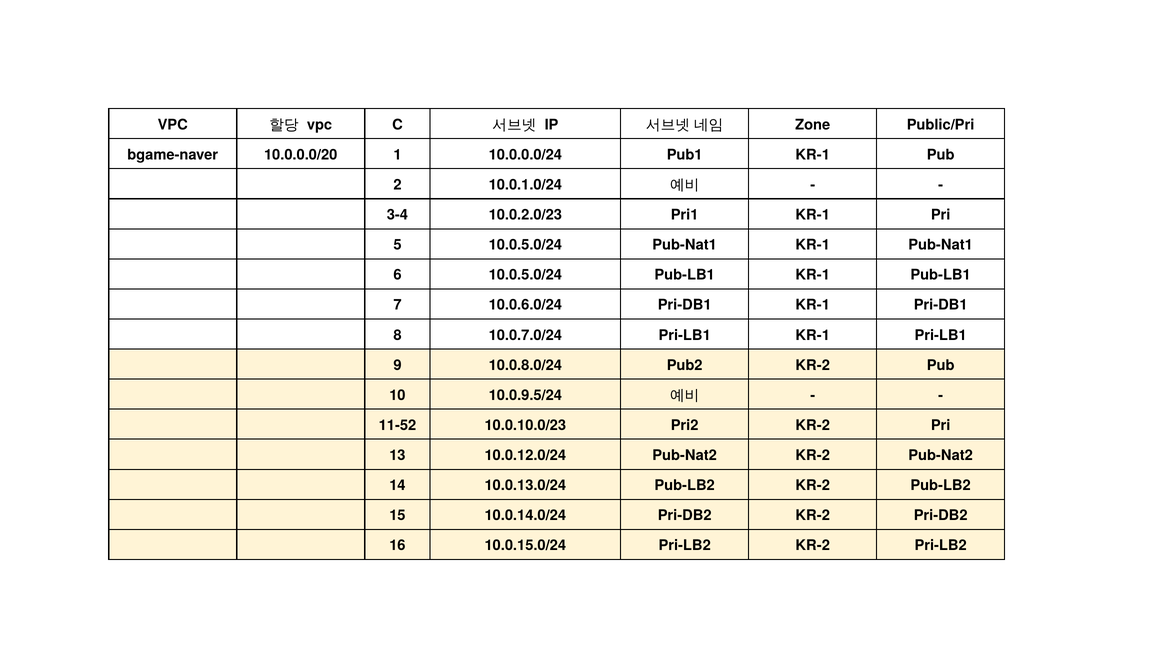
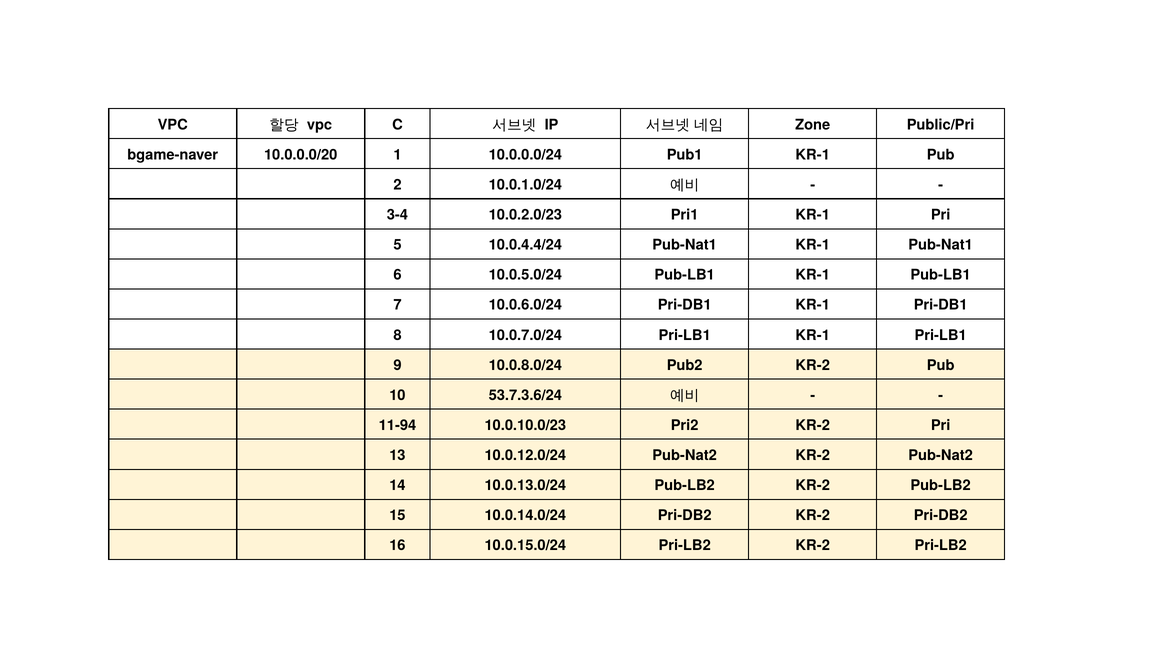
5 10.0.5.0/24: 10.0.5.0/24 -> 10.0.4.4/24 (525, 245)
10.0.9.5/24: 10.0.9.5/24 -> 53.7.3.6/24 (525, 395)
11-52: 11-52 -> 11-94 (397, 425)
